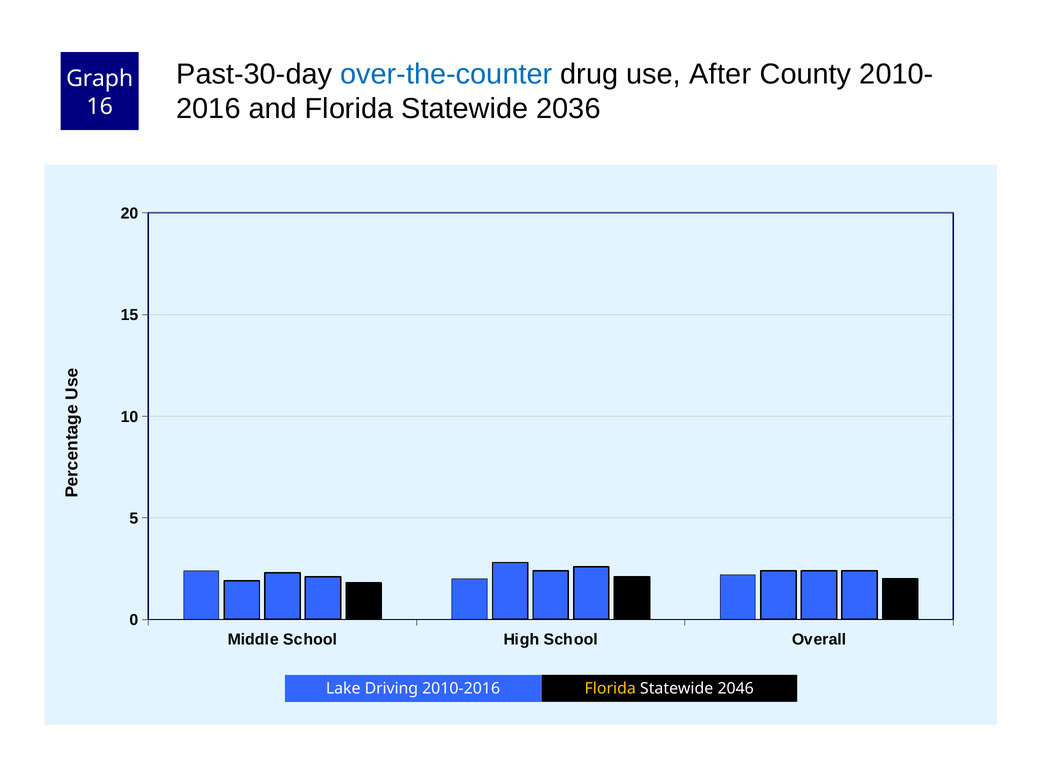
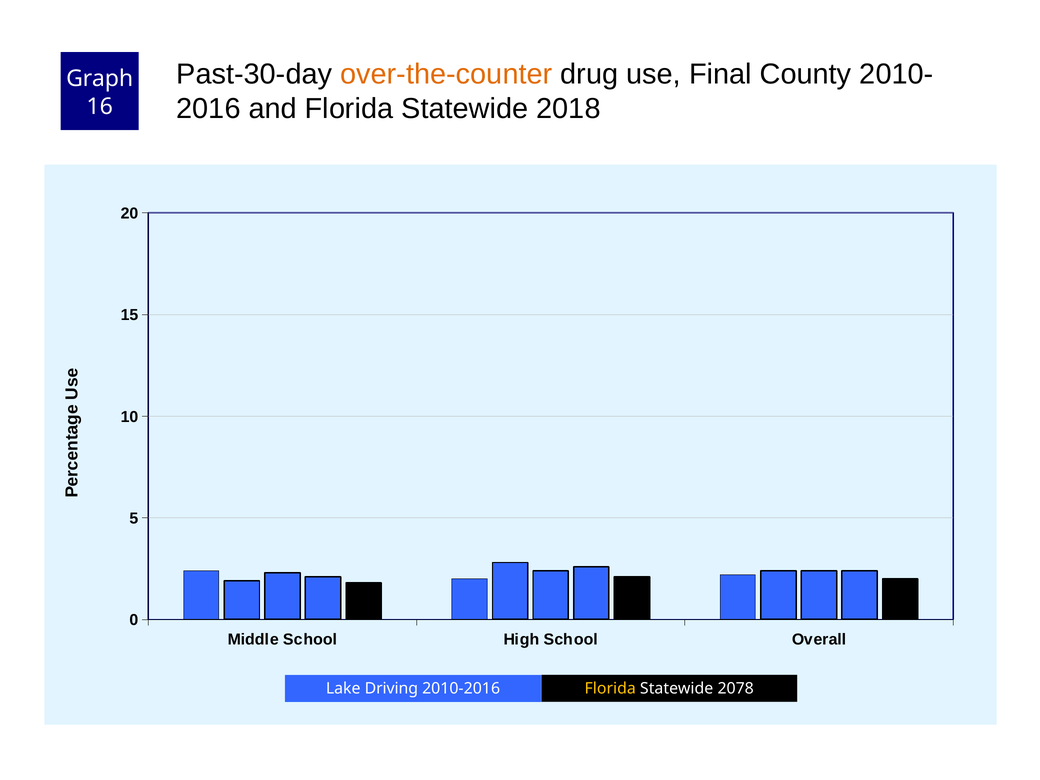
over-the-counter colour: blue -> orange (446, 74)
After: After -> Final (720, 74)
2036: 2036 -> 2018 (568, 109)
2046: 2046 -> 2078 (736, 688)
